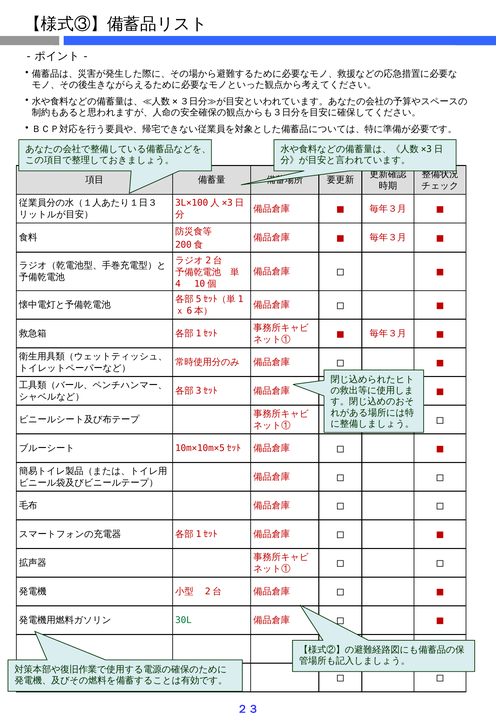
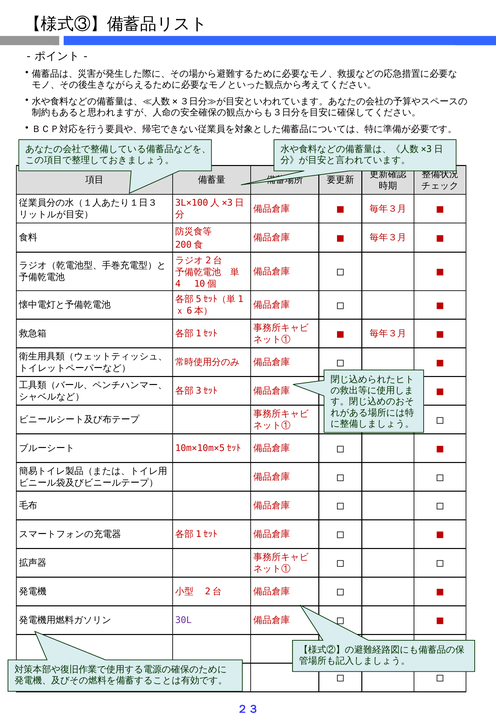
30L colour: green -> purple (183, 620)
